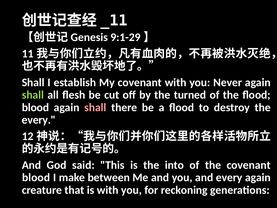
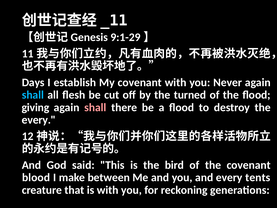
Shall: Shall -> Days (33, 82)
shall colour: light green -> light blue (33, 95)
blood: blood -> giving (35, 107)
into: into -> bird (174, 165)
every again: again -> tents (258, 177)
